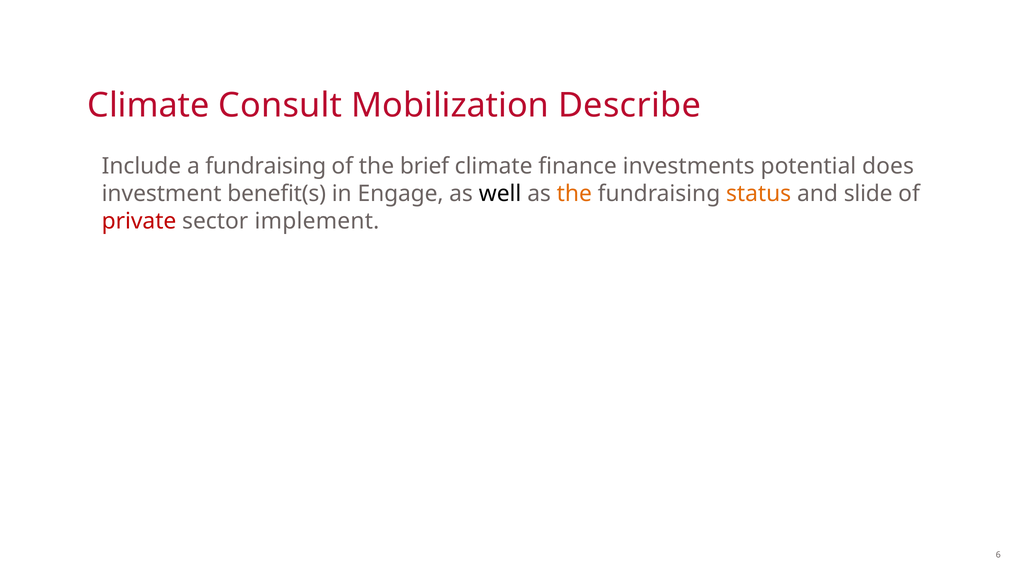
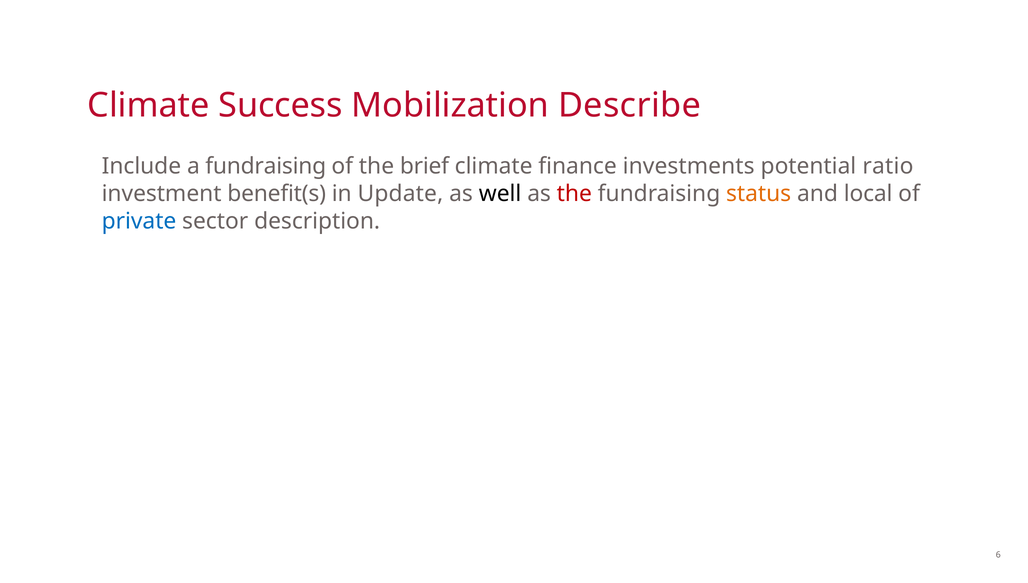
Consult: Consult -> Success (281, 105)
does: does -> ratio (888, 166)
Engage: Engage -> Update (400, 194)
the colour: orange -> red (574, 194)
slide: slide -> local (868, 194)
private colour: red -> blue (139, 221)
implement: implement -> description (317, 221)
